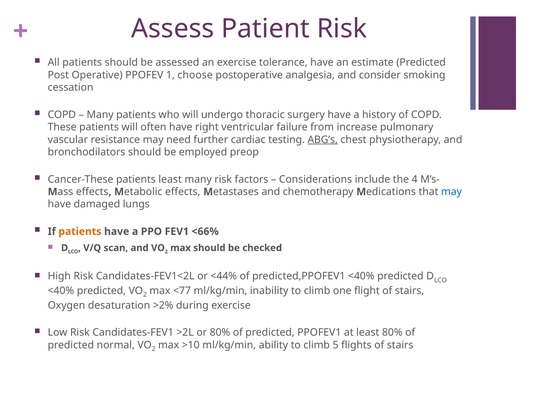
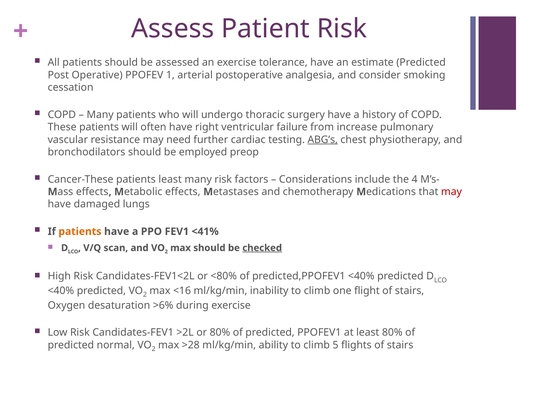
choose: choose -> arterial (195, 75)
may colour: blue -> red (451, 192)
<66%: <66% -> <41% (205, 231)
checked underline: none -> present (262, 248)
<44%: <44% -> <80% (224, 276)
<77: <77 -> <16 (182, 291)
>2%: >2% -> >6% (163, 305)
>10: >10 -> >28 (191, 345)
